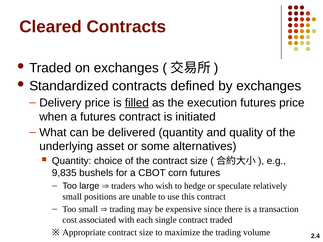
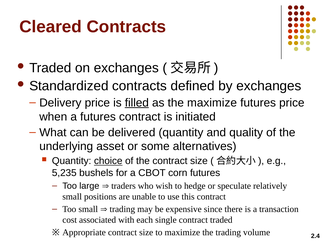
the execution: execution -> maximize (212, 103)
choice underline: none -> present (108, 161)
9,835: 9,835 -> 5,235 (64, 173)
